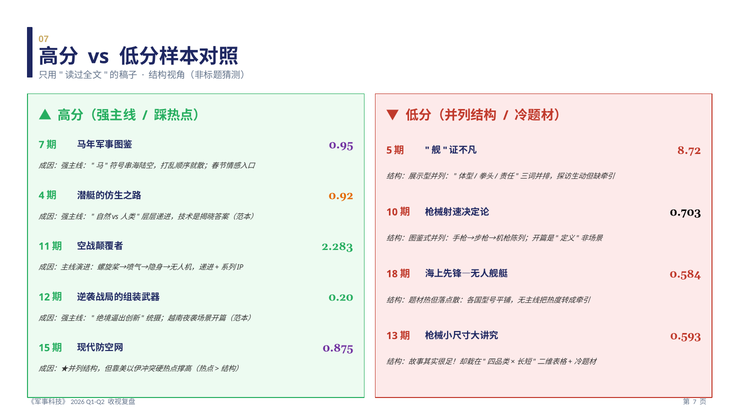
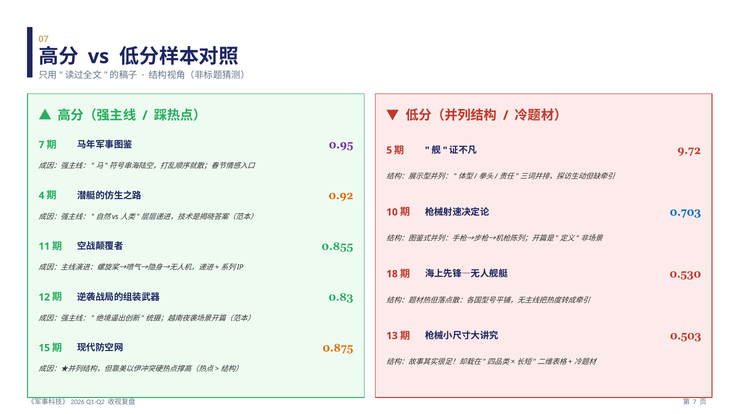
8.72: 8.72 -> 9.72 (689, 150)
0.703 colour: black -> blue (685, 212)
2.283: 2.283 -> 0.855 (337, 246)
0.584: 0.584 -> 0.530 (685, 274)
0.20: 0.20 -> 0.83 (341, 297)
0.593: 0.593 -> 0.503 (686, 336)
0.875 colour: purple -> orange (338, 348)
